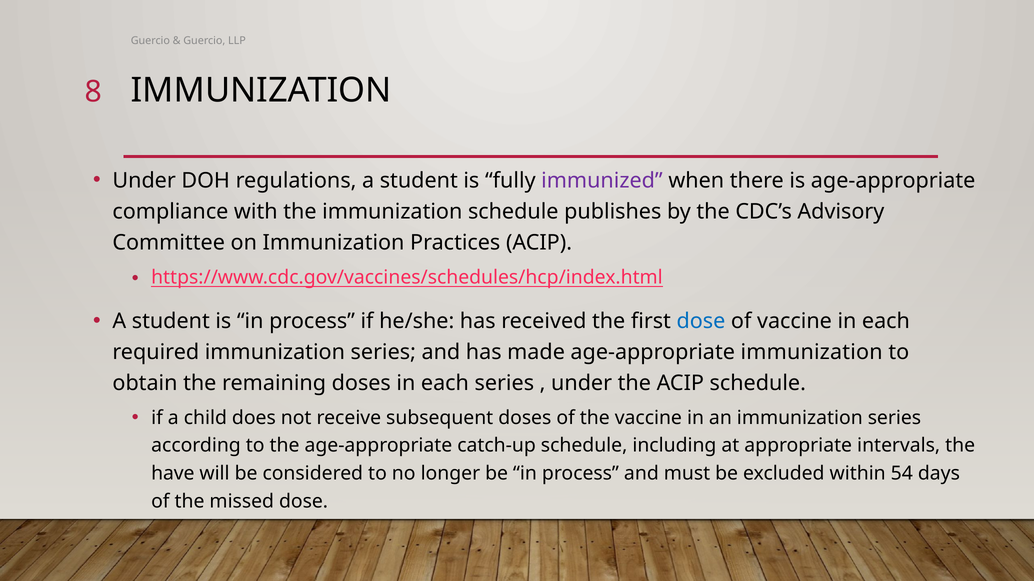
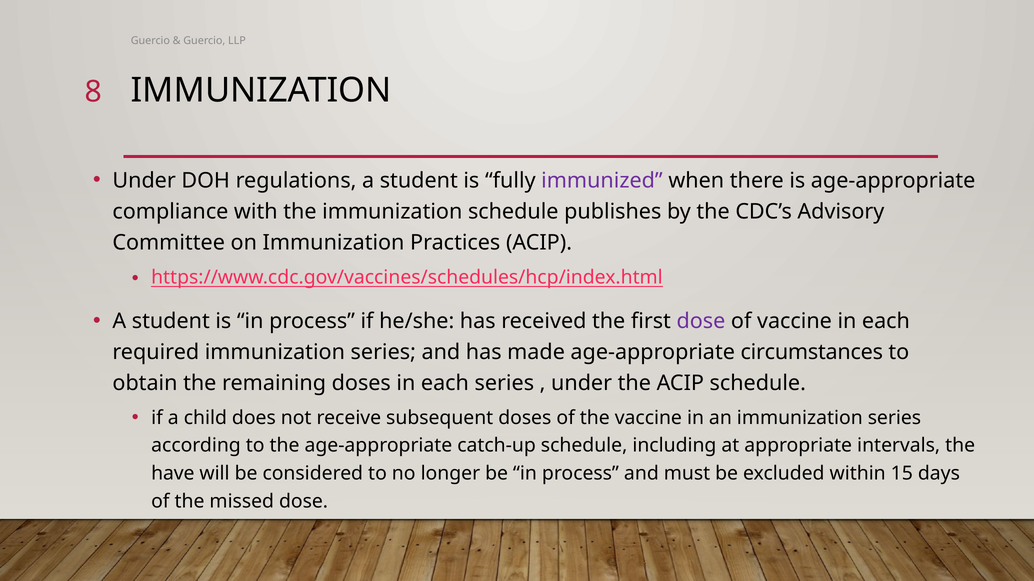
dose colour: blue -> purple (701, 322)
age-appropriate immunization: immunization -> circumstances (812, 353)
54: 54 -> 15 (902, 474)
